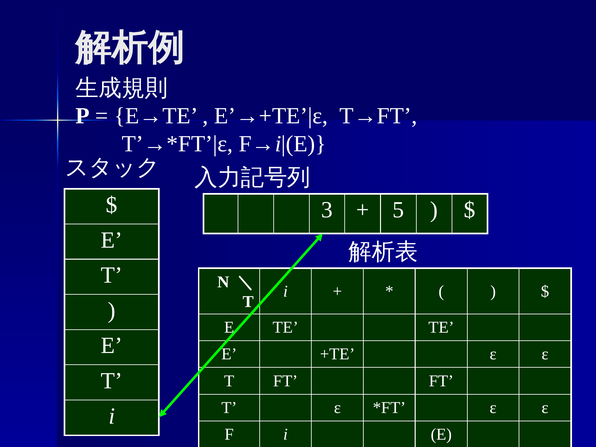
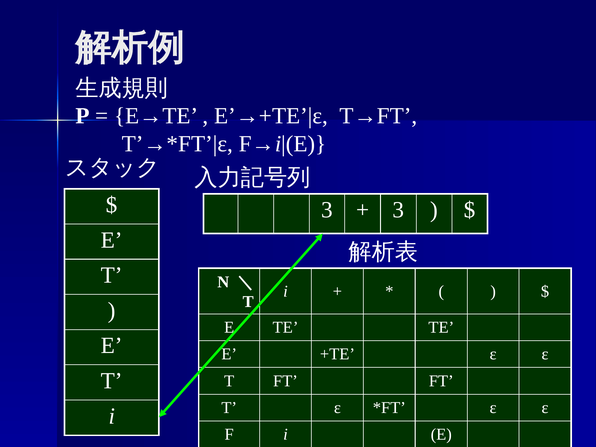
5: 5 -> 3 (398, 210)
